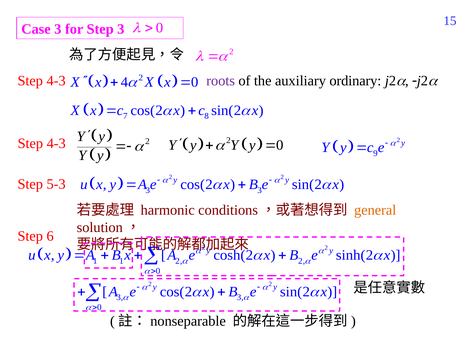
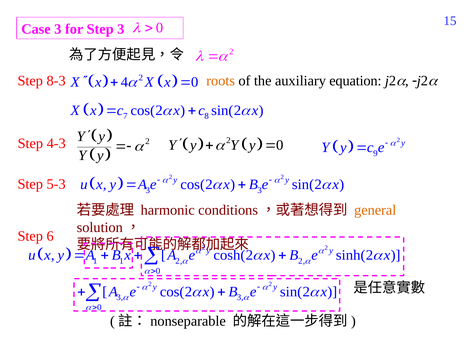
4-3: 4-3 -> 8-3 (56, 81)
roots colour: purple -> orange (221, 81)
ordinary: ordinary -> equation (355, 81)
